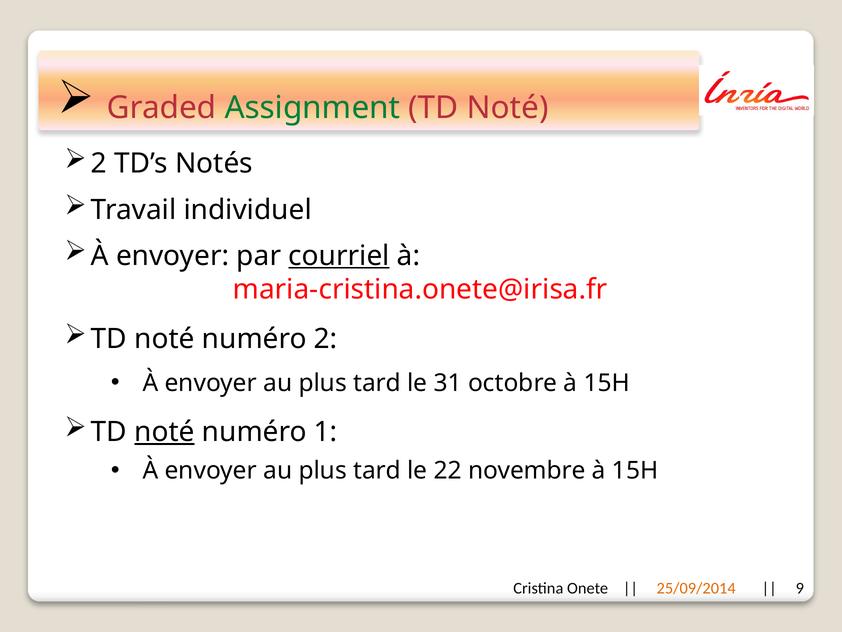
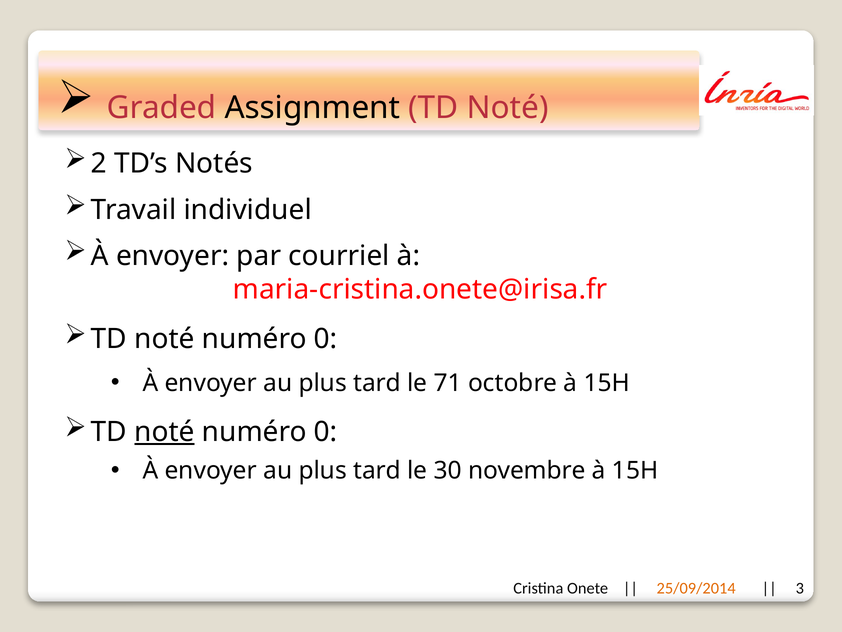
Assignment colour: green -> black (312, 107)
courriel underline: present -> none (339, 256)
2: 2 -> 0 (326, 339)
31: 31 -> 71 (448, 383)
1: 1 -> 0 (326, 431)
22: 22 -> 30 (448, 470)
9: 9 -> 3 (800, 588)
